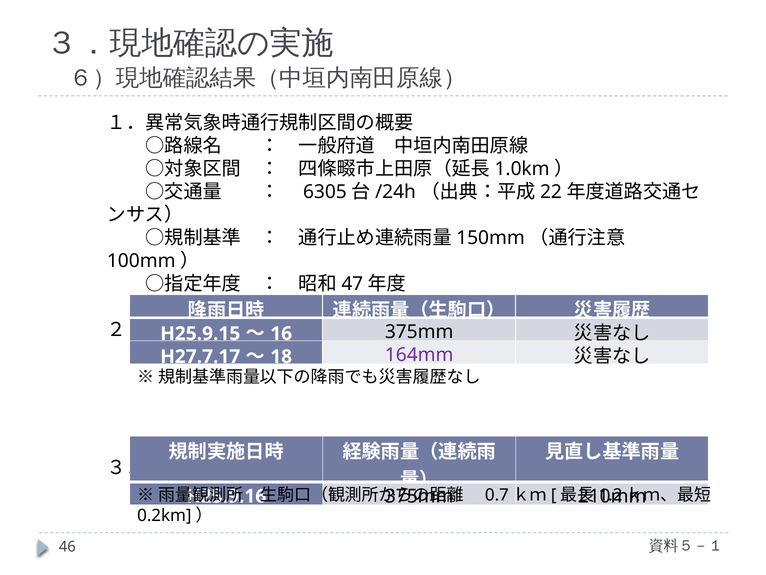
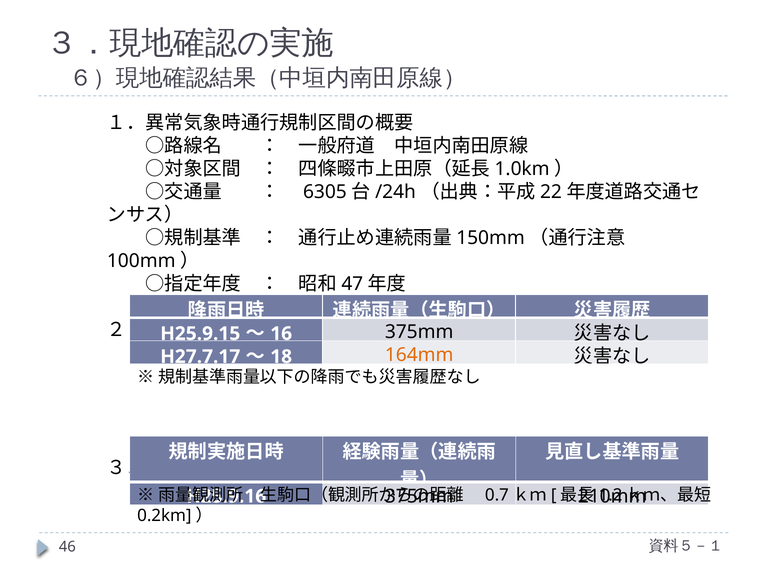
164mm colour: purple -> orange (419, 355)
